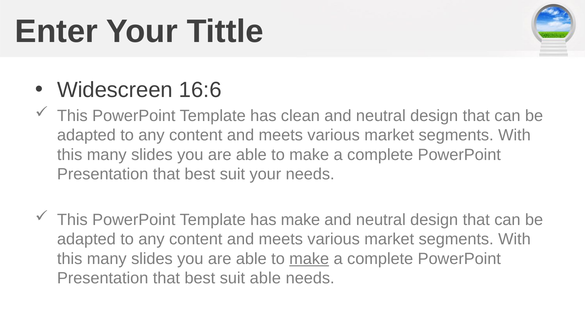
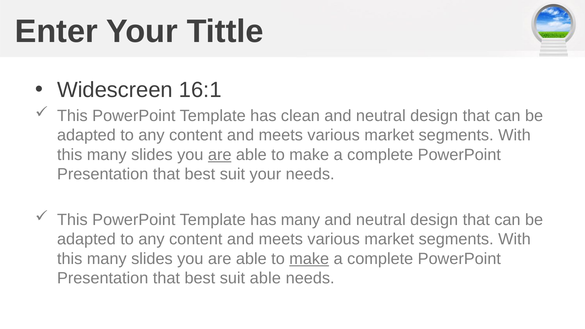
16:6: 16:6 -> 16:1 (200, 90)
are underline: none -> present (220, 155)
has make: make -> many (300, 220)
